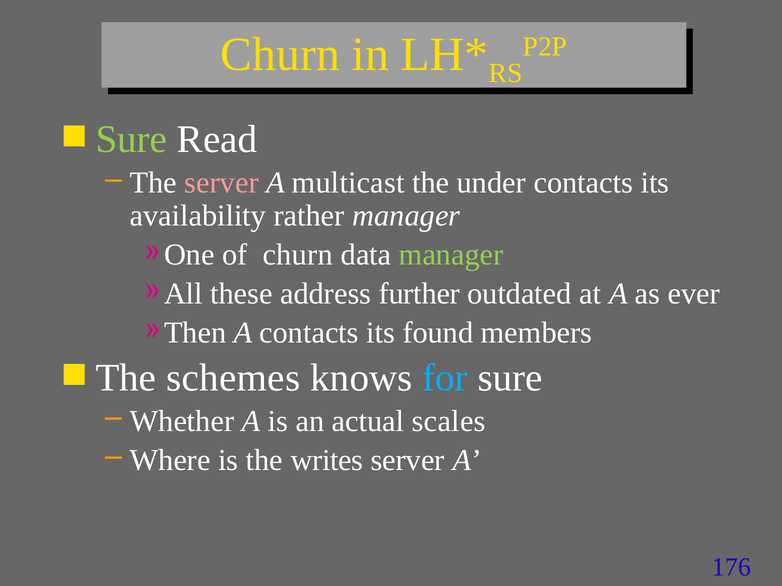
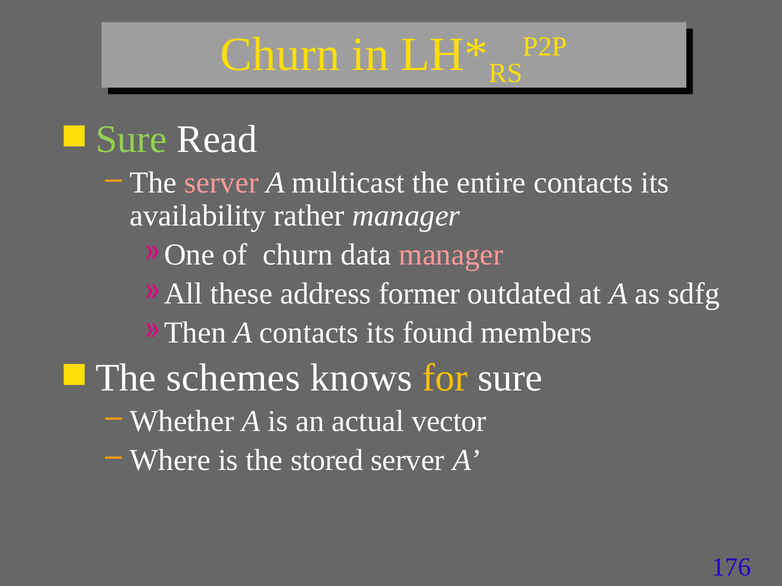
under: under -> entire (491, 183)
manager colour: light green -> pink (451, 255)
further: further -> former (419, 294)
ever: ever -> sdfg (694, 294)
for colour: light blue -> yellow (445, 378)
scales: scales -> vector (449, 422)
writes: writes -> stored (327, 461)
